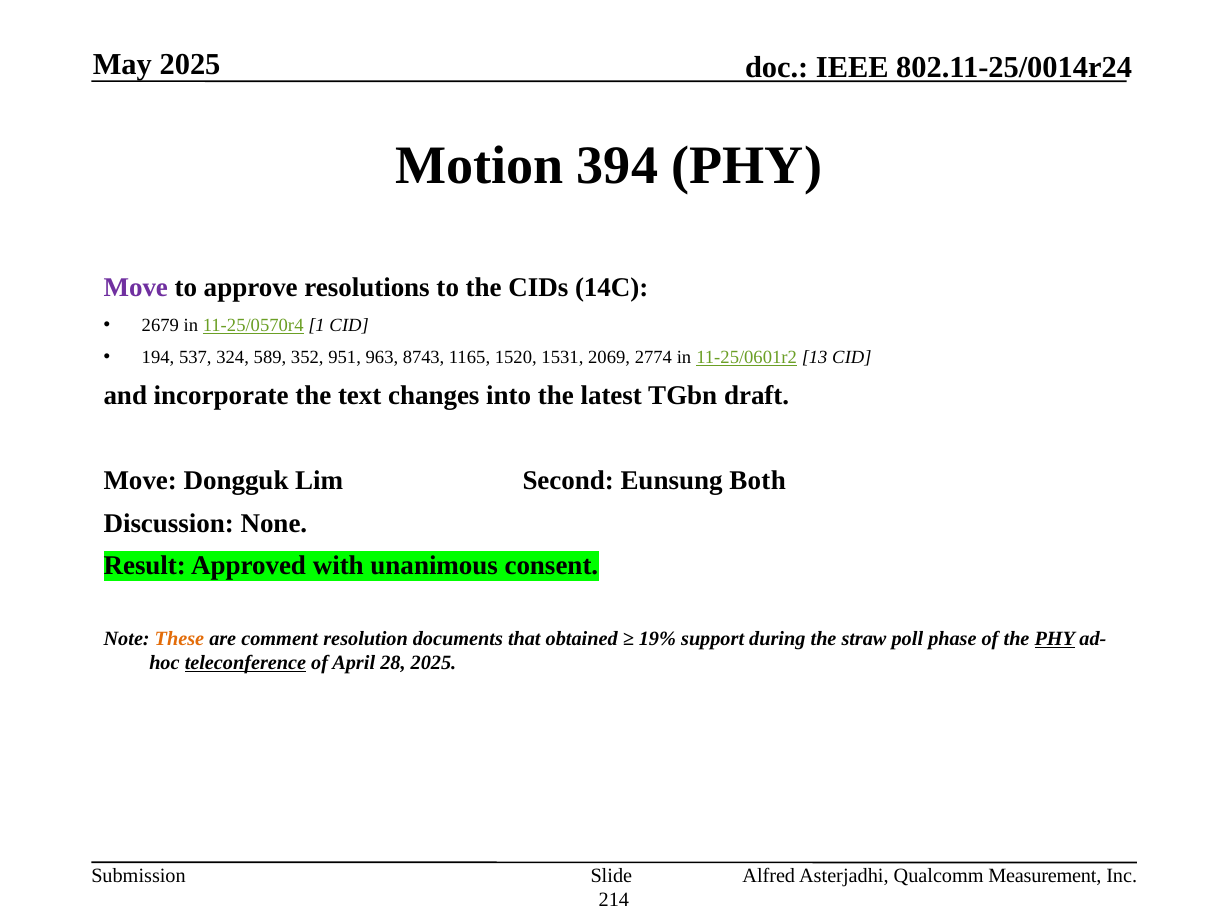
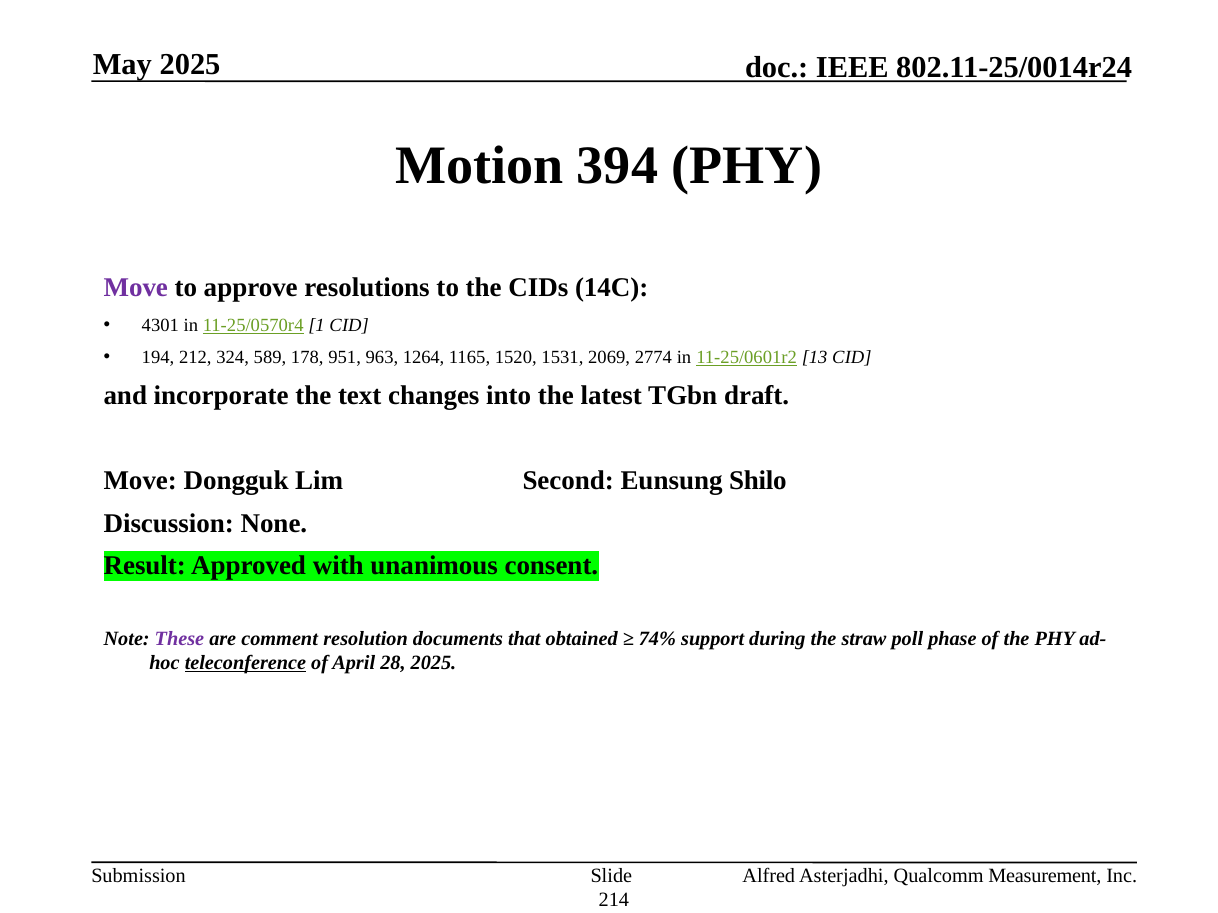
2679: 2679 -> 4301 (160, 325)
537: 537 -> 212 (195, 358)
352: 352 -> 178 (307, 358)
8743: 8743 -> 1264 (424, 358)
Both: Both -> Shilo (758, 481)
These colour: orange -> purple (179, 639)
19%: 19% -> 74% (657, 639)
PHY underline: present -> none (1055, 639)
